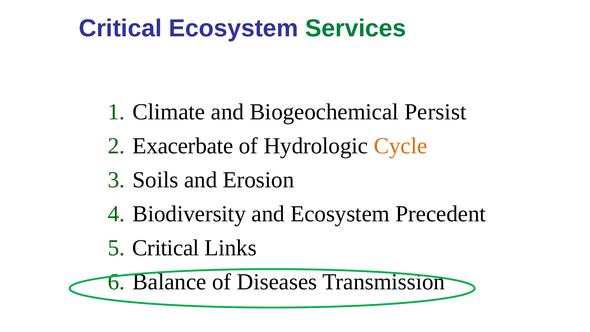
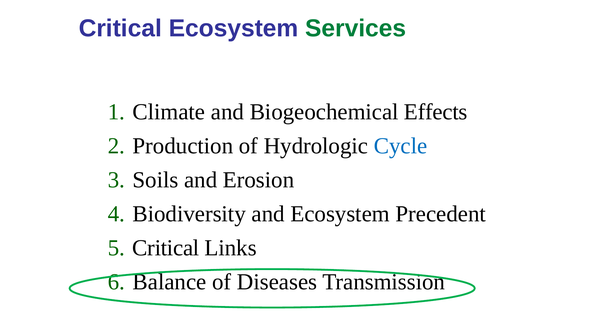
Persist: Persist -> Effects (436, 112)
Exacerbate: Exacerbate -> Production (183, 146)
Cycle colour: orange -> blue (401, 146)
